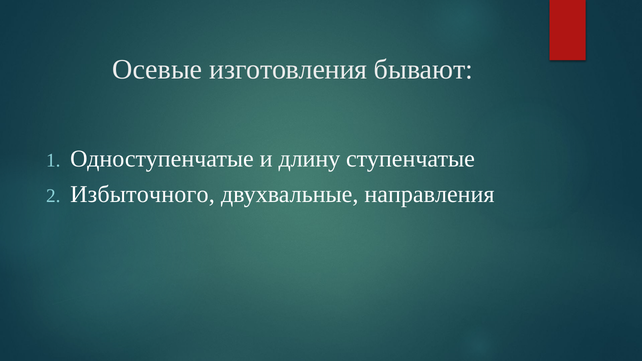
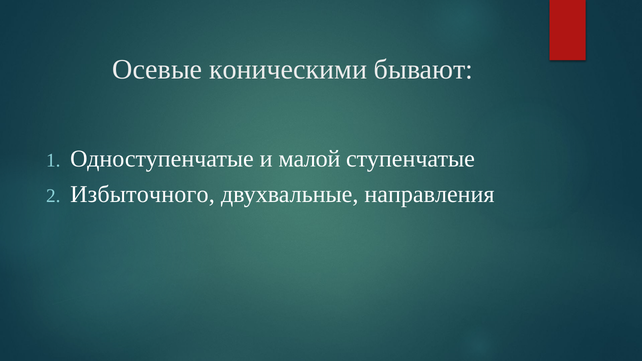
изготовления: изготовления -> коническими (288, 69)
длину: длину -> малой (309, 159)
